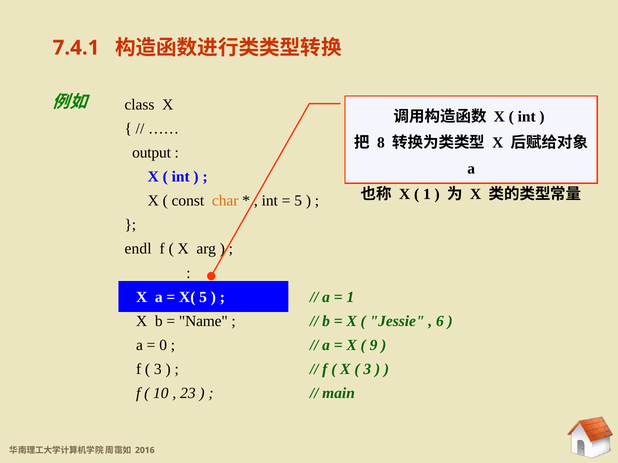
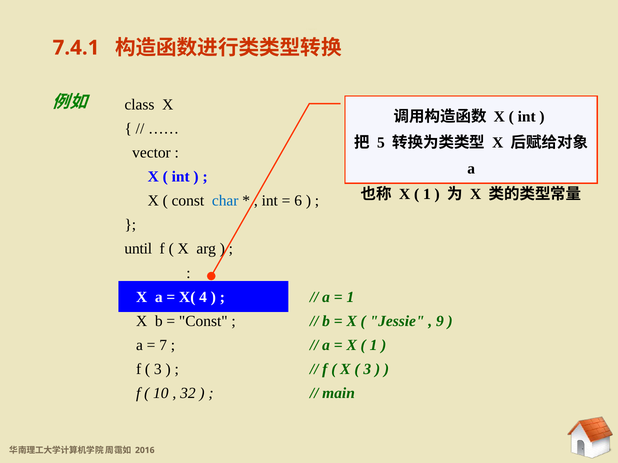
8: 8 -> 5 (381, 143)
output: output -> vector (151, 153)
char colour: orange -> blue (225, 201)
5: 5 -> 6 (298, 201)
endl: endl -> until (138, 249)
X( 5: 5 -> 4 (203, 297)
Name: Name -> Const (203, 321)
6: 6 -> 9 (440, 321)
0: 0 -> 7 (163, 346)
9: 9 -> 1 (374, 346)
23: 23 -> 32 (188, 394)
